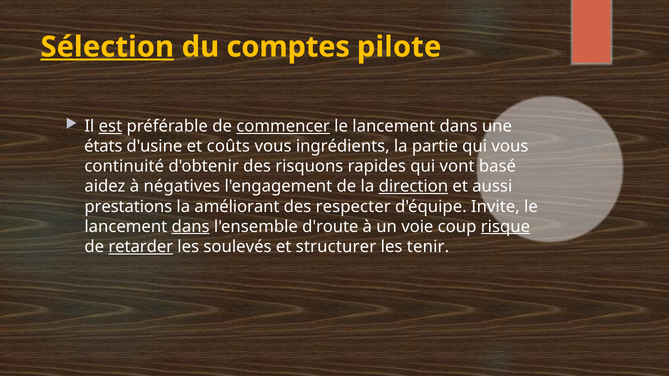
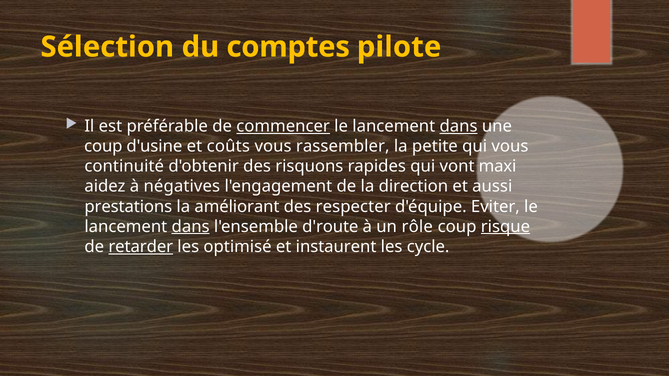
Sélection underline: present -> none (107, 47)
est underline: present -> none (110, 126)
dans underline: none -> present (459, 126)
états: états -> coup (103, 146)
ingrédients: ingrédients -> rassembler (343, 146)
partie: partie -> petite (435, 146)
basé: basé -> maxi (498, 167)
direction underline: present -> none (413, 187)
Invite: Invite -> Eviter (495, 207)
voie: voie -> rôle (417, 227)
soulevés: soulevés -> optimisé (238, 247)
structurer: structurer -> instaurent (336, 247)
tenir: tenir -> cycle (428, 247)
